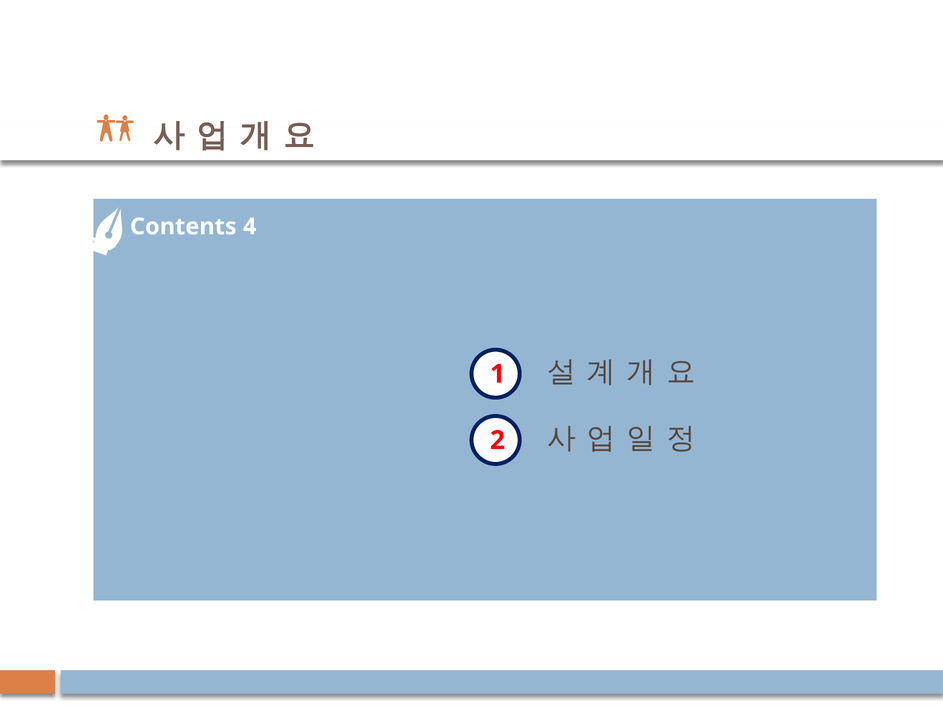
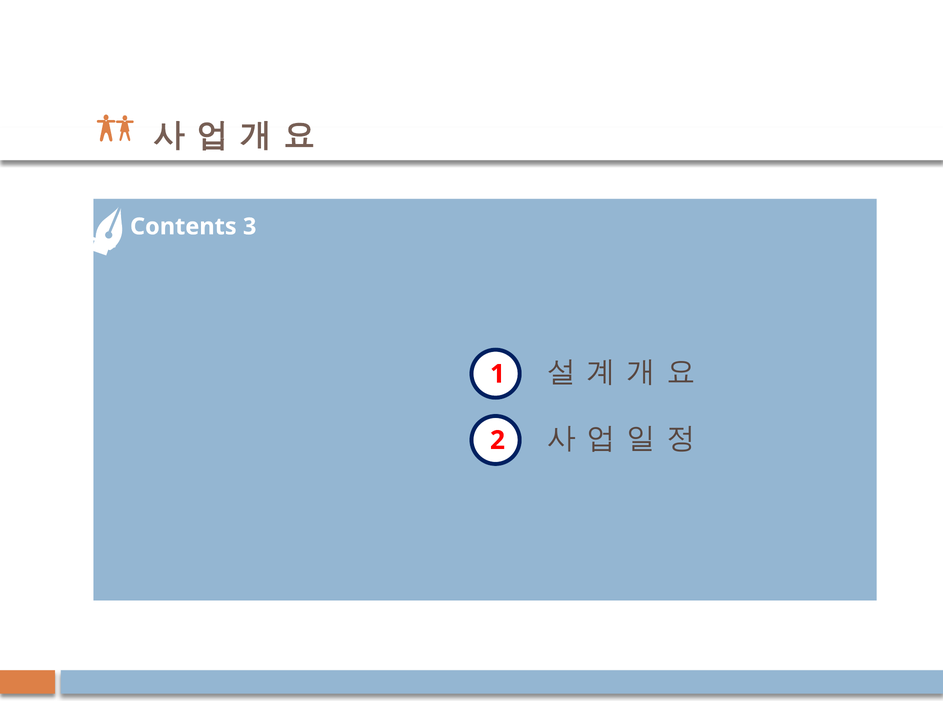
4: 4 -> 3 (250, 227)
